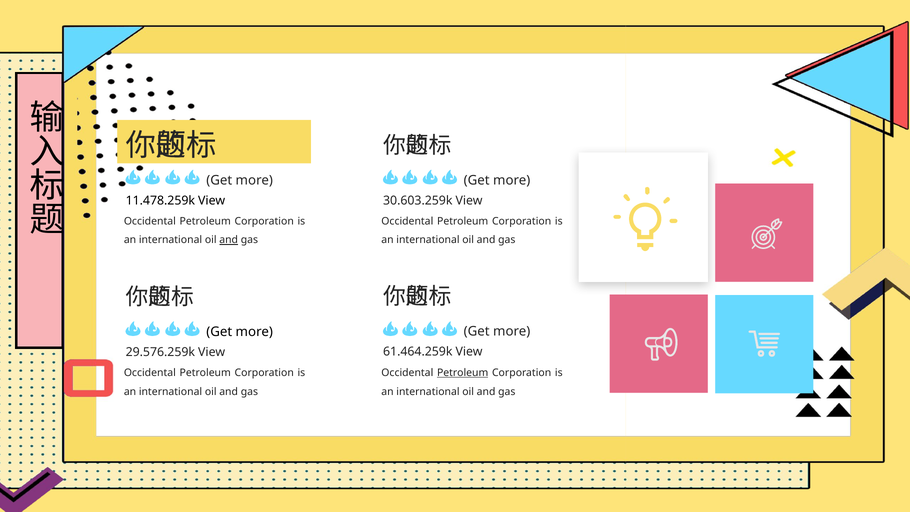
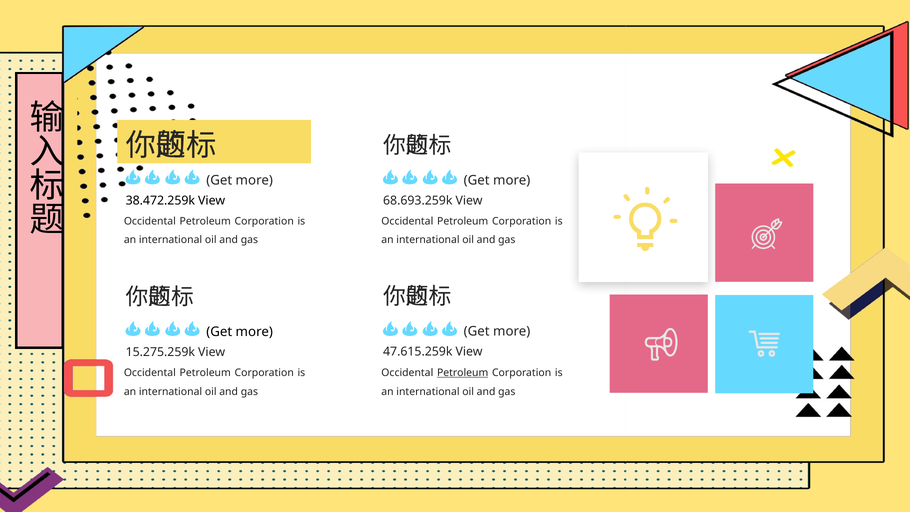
11.478.259k: 11.478.259k -> 38.472.259k (160, 201)
30.603.259k: 30.603.259k -> 68.693.259k (418, 201)
and underline: present -> none (229, 240)
61.464.259k: 61.464.259k -> 47.615.259k (418, 352)
29.576.259k: 29.576.259k -> 15.275.259k (160, 352)
